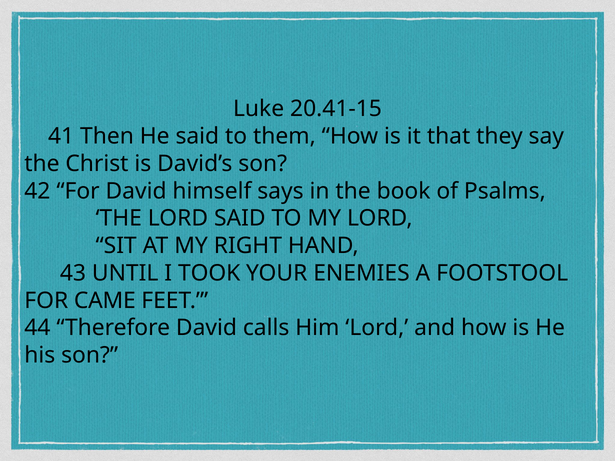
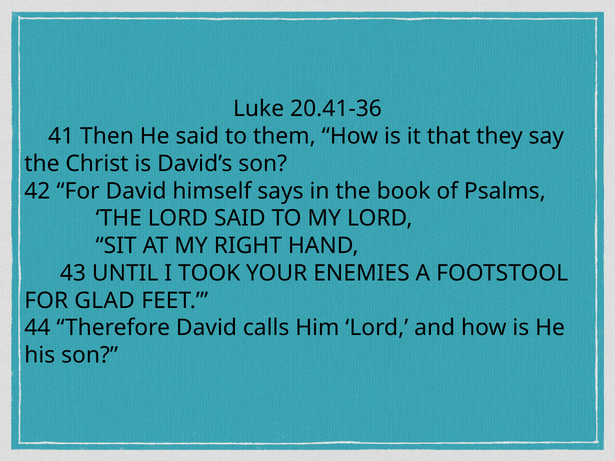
20.41-15: 20.41-15 -> 20.41-36 (336, 109)
CAME: CAME -> GLAD (105, 301)
